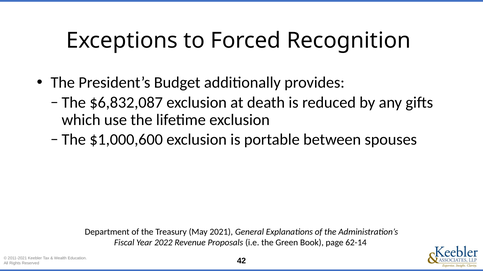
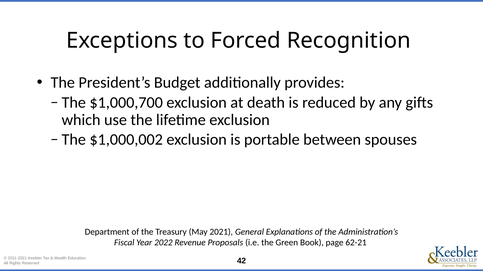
$6,832,087: $6,832,087 -> $1,000,700 (126, 103)
$1,000,600: $1,000,600 -> $1,000,002 (126, 140)
62-14: 62-14 -> 62-21 (356, 243)
